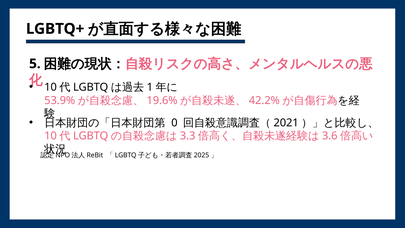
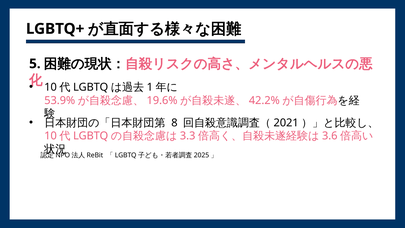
0: 0 -> 8 (174, 123)
